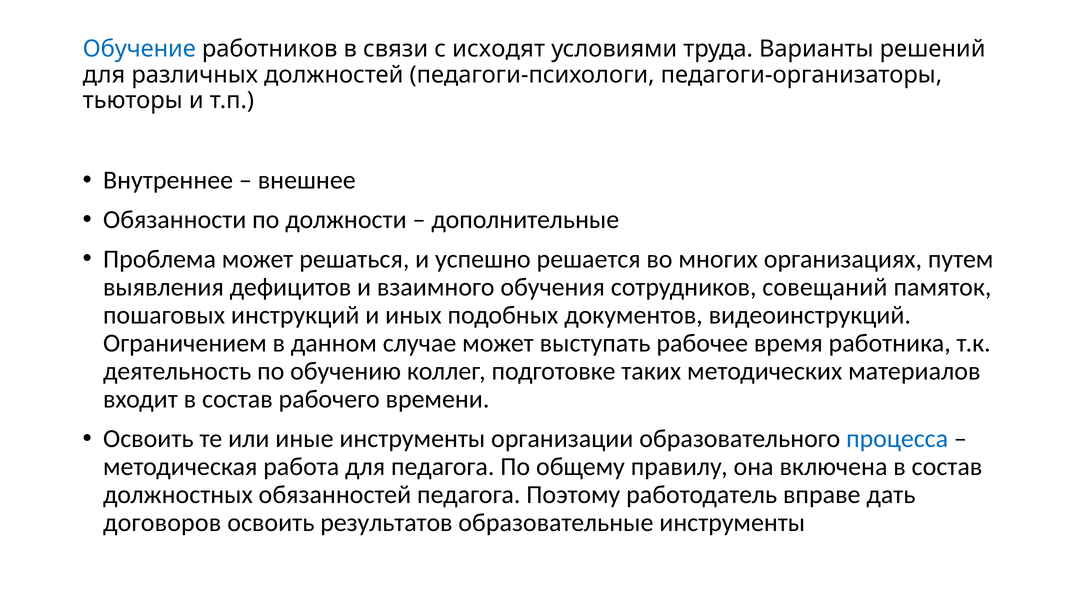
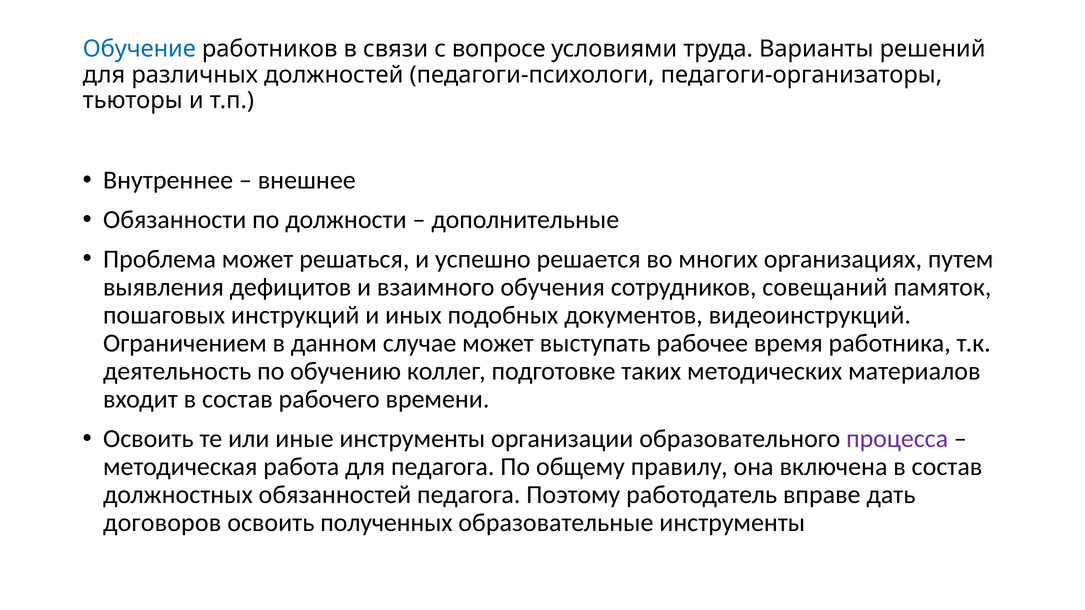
исходят: исходят -> вопросе (499, 49)
процесса colour: blue -> purple (897, 439)
результатов: результатов -> полученных (386, 523)
